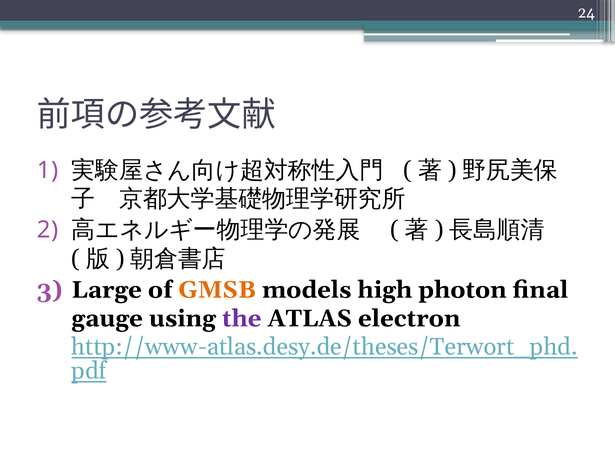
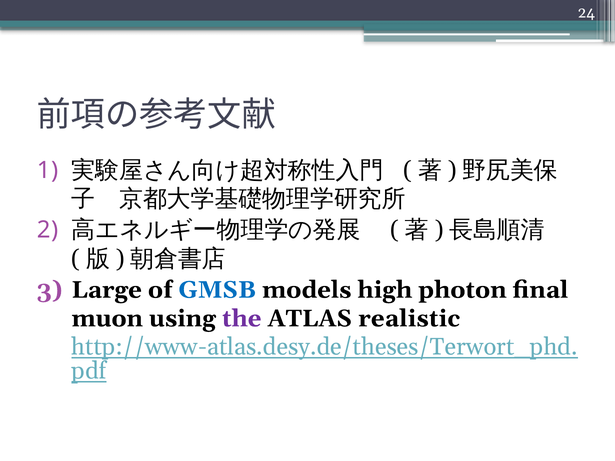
GMSB colour: orange -> blue (217, 290)
gauge: gauge -> muon (107, 319)
electron: electron -> realistic (409, 319)
